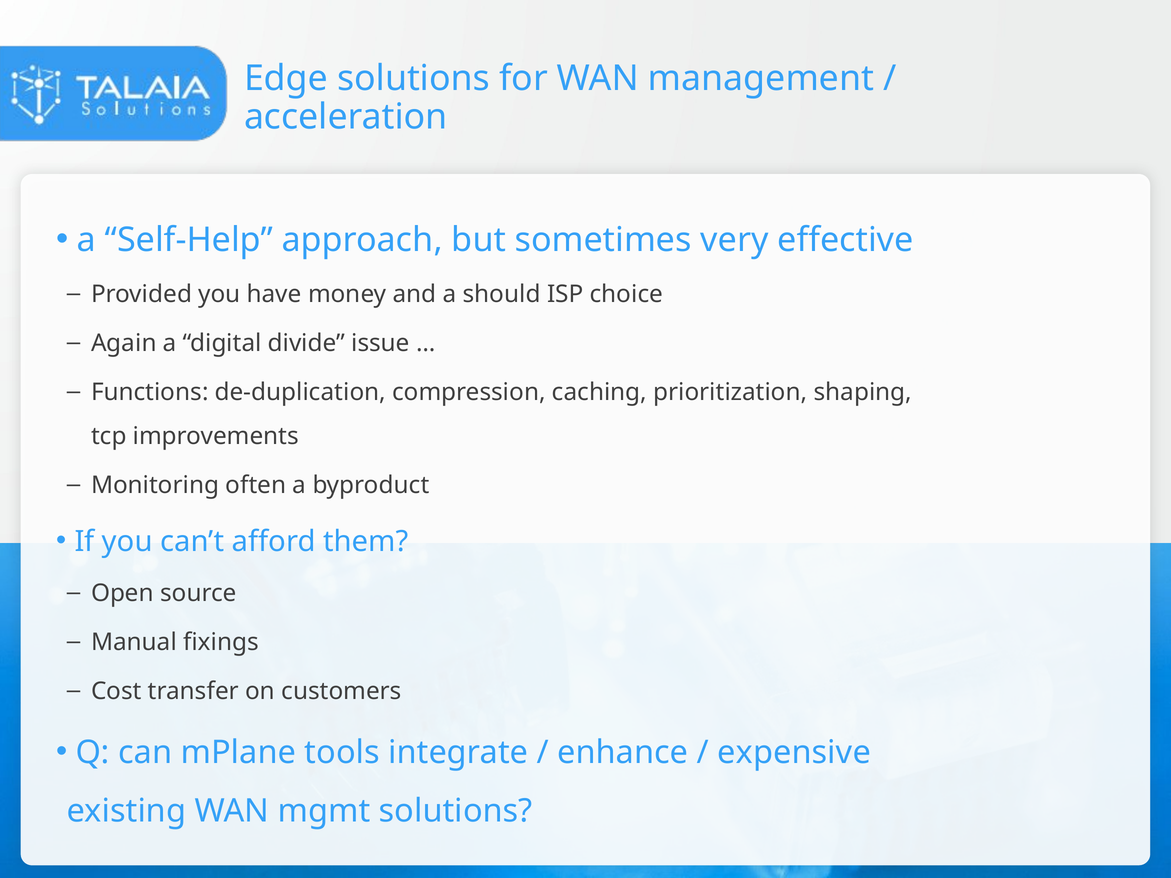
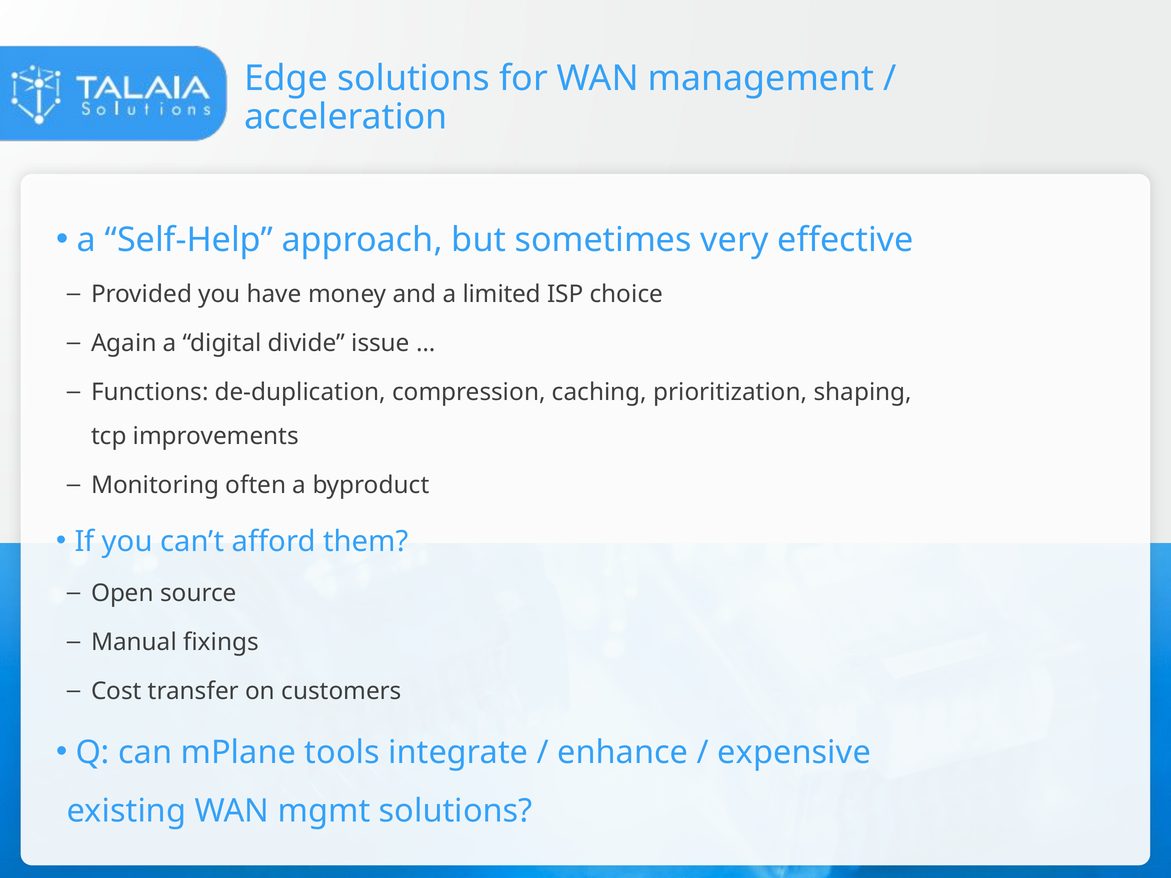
should: should -> limited (502, 294)
